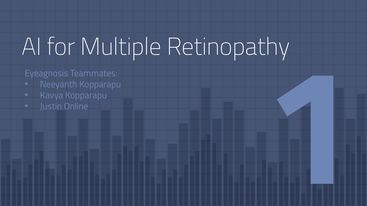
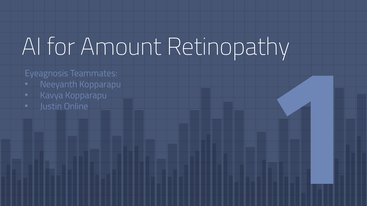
Multiple: Multiple -> Amount (121, 47)
